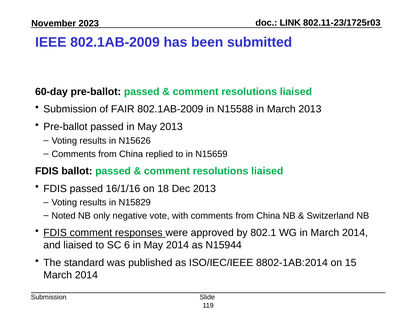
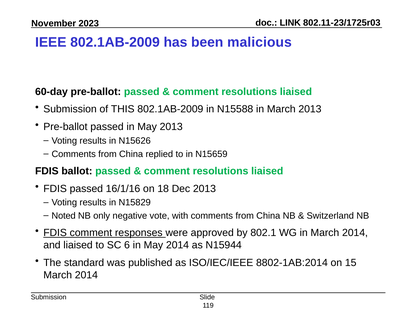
submitted: submitted -> malicious (259, 42)
FAIR: FAIR -> THIS (123, 109)
